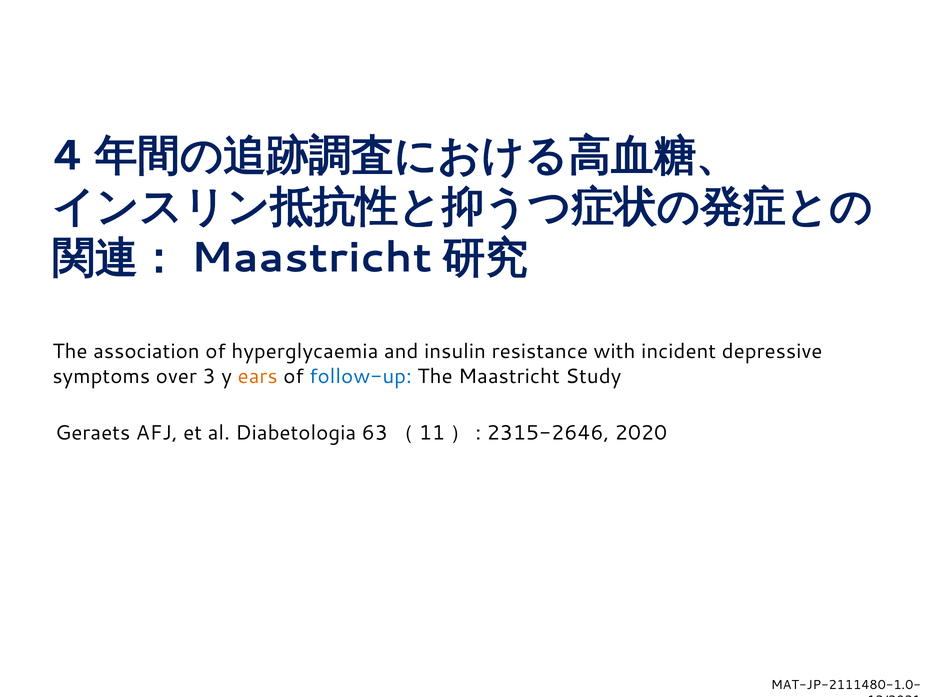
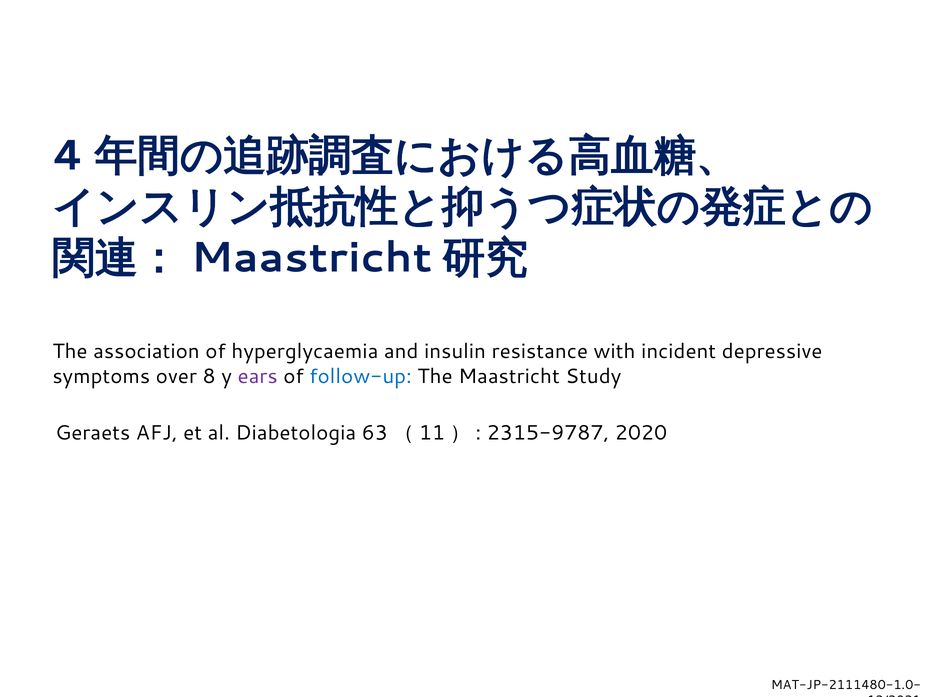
3: 3 -> 8 (209, 377)
ears colour: orange -> purple (258, 377)
2315-2646: 2315-2646 -> 2315-9787 (548, 433)
